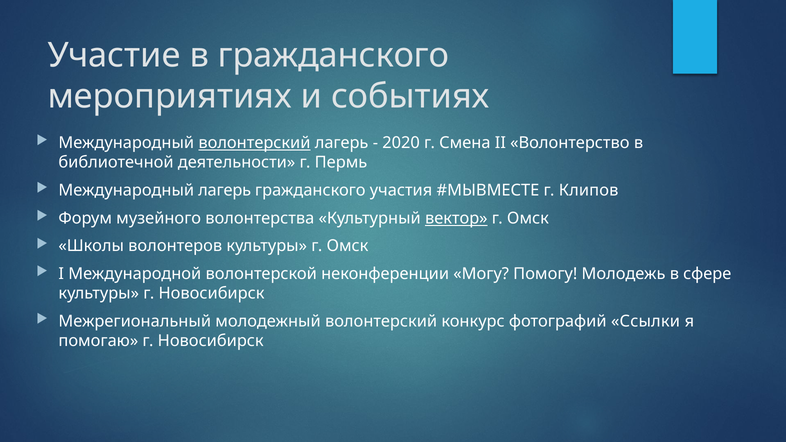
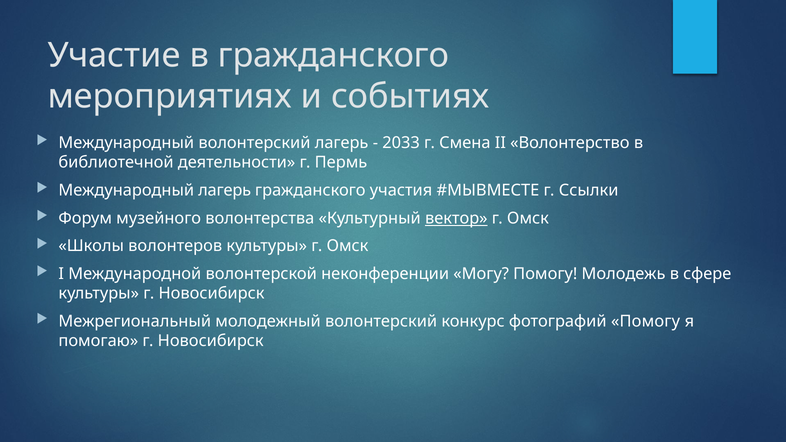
волонтерский underline: present -> none (254, 143)
2020: 2020 -> 2033 (401, 143)
Клипов: Клипов -> Ссылки (589, 190)
фотографий Ссылки: Ссылки -> Помогу (646, 322)
